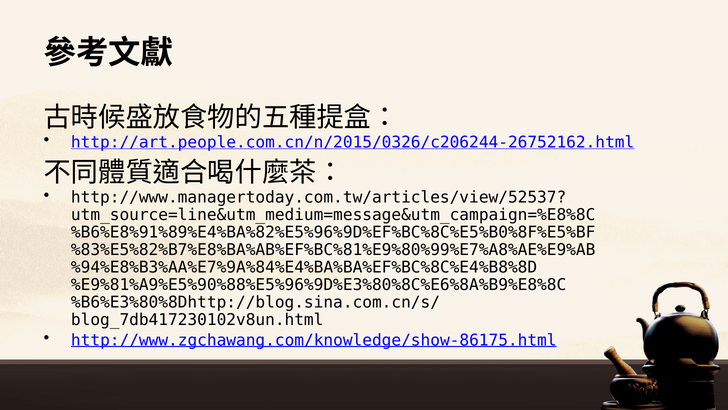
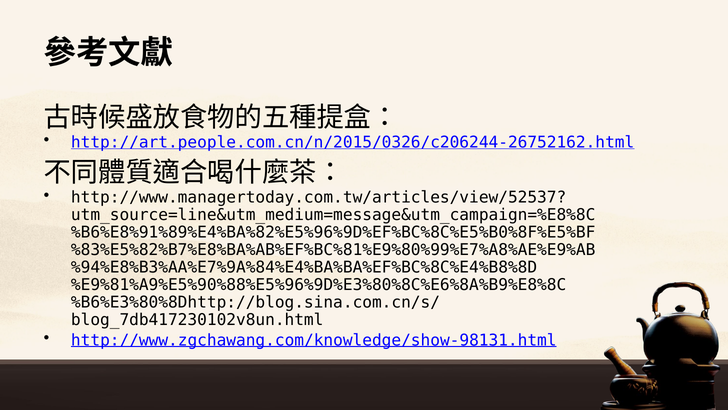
http://www.zgchawang.com/knowledge/show-86175.html: http://www.zgchawang.com/knowledge/show-86175.html -> http://www.zgchawang.com/knowledge/show-98131.html (314, 340)
